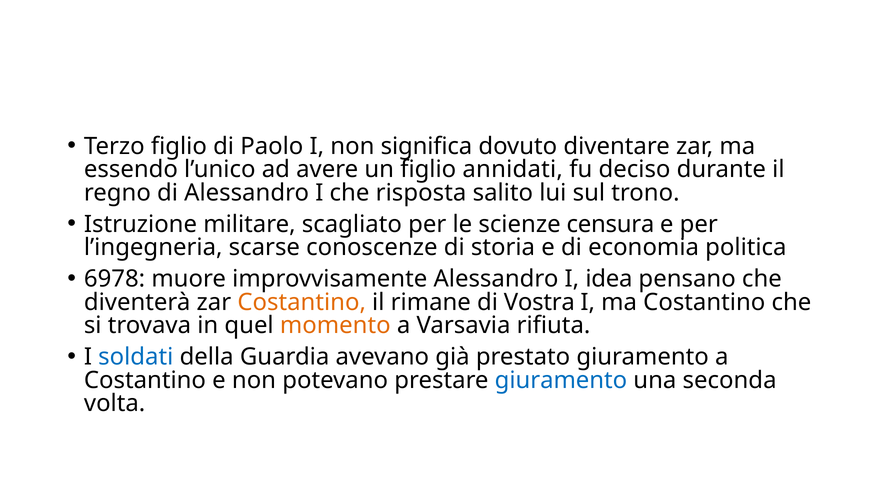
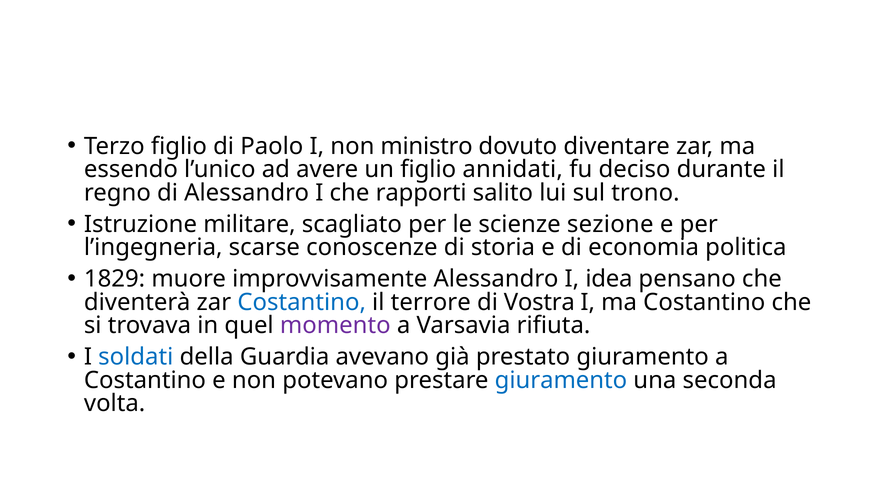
significa: significa -> ministro (427, 146)
risposta: risposta -> rapporti (421, 193)
censura: censura -> sezione (610, 224)
6978: 6978 -> 1829 (115, 279)
Costantino colour: orange -> blue (302, 302)
rimane: rimane -> terrore (431, 302)
momento colour: orange -> purple (335, 326)
